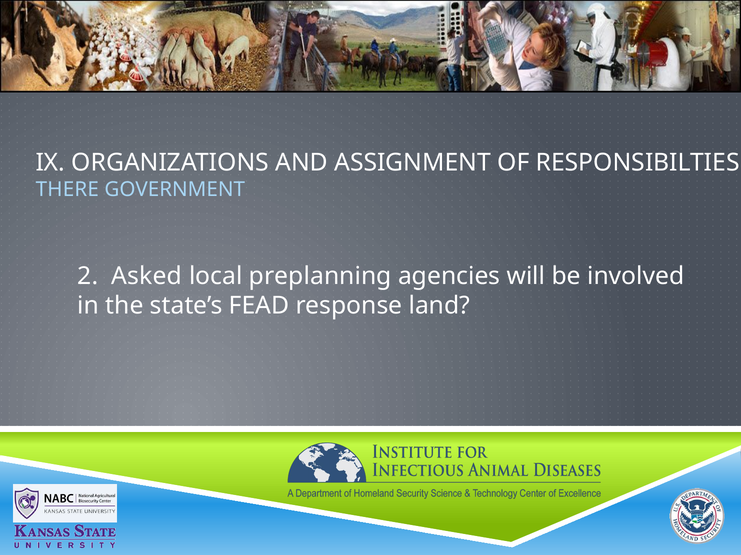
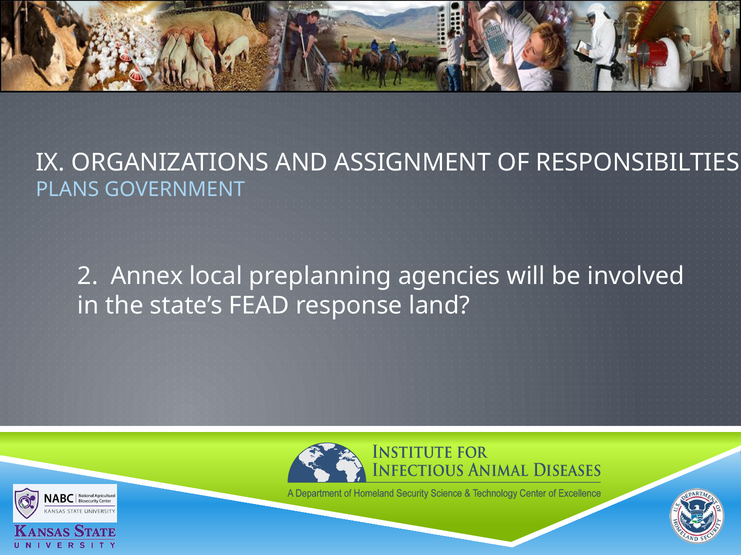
THERE: THERE -> PLANS (67, 190)
Asked: Asked -> Annex (147, 276)
